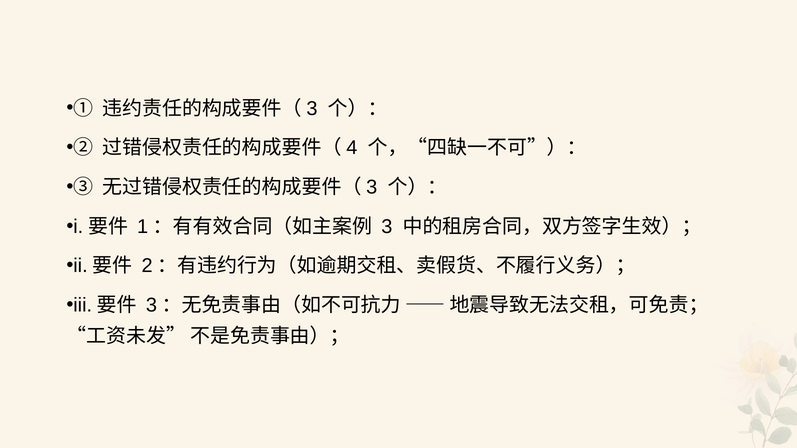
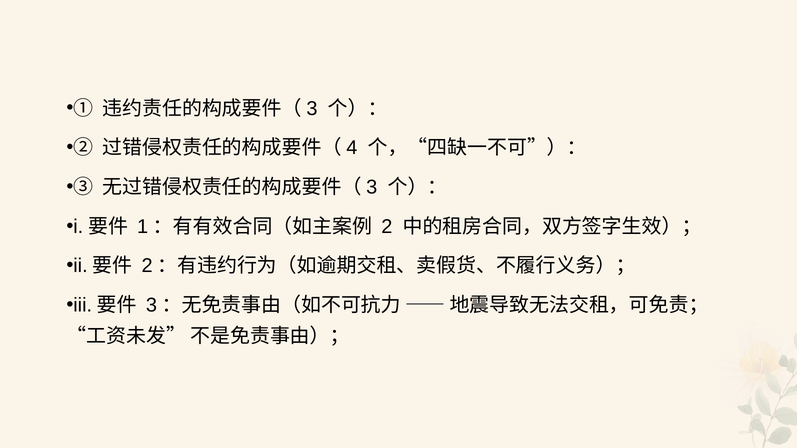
3: 3 -> 2 (387, 227)
